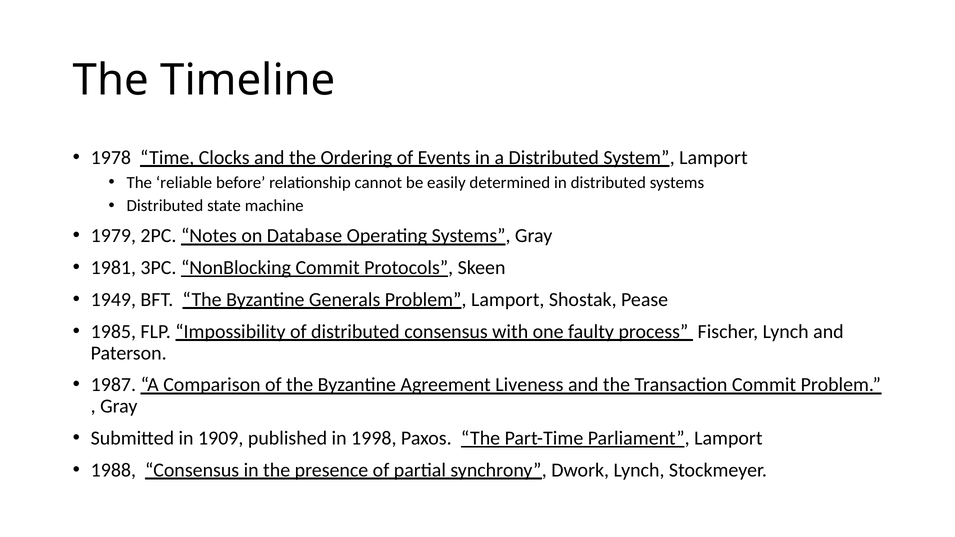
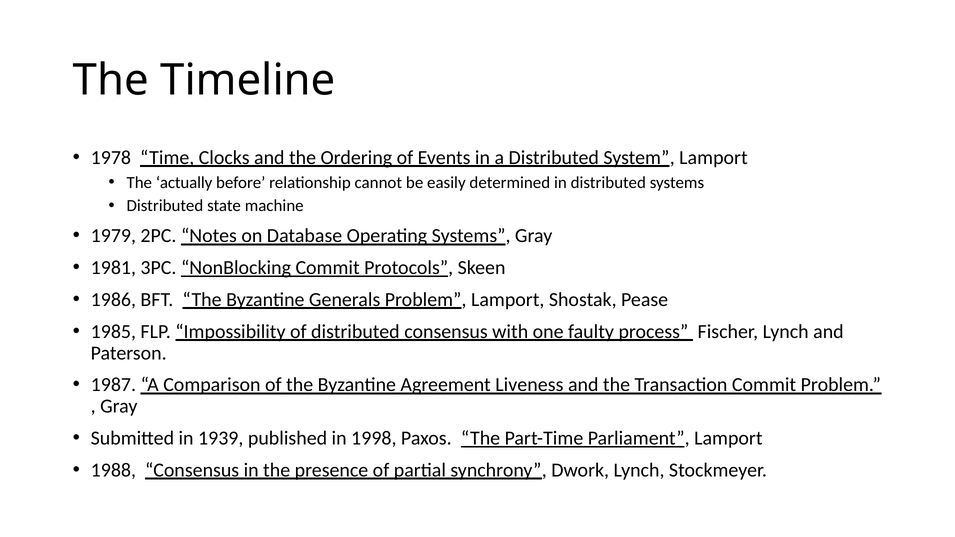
reliable: reliable -> actually (184, 183)
1949: 1949 -> 1986 (113, 300)
1909: 1909 -> 1939 (221, 438)
